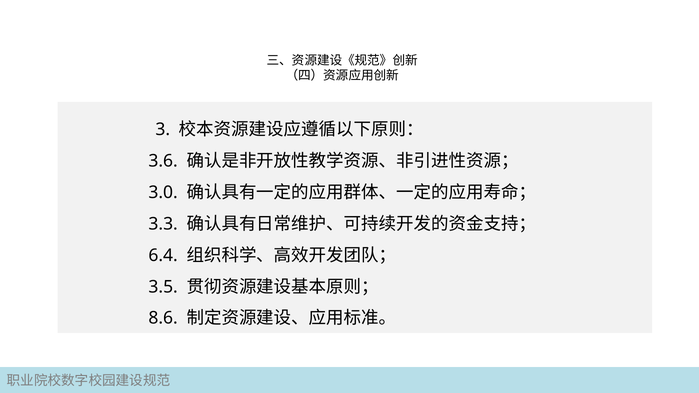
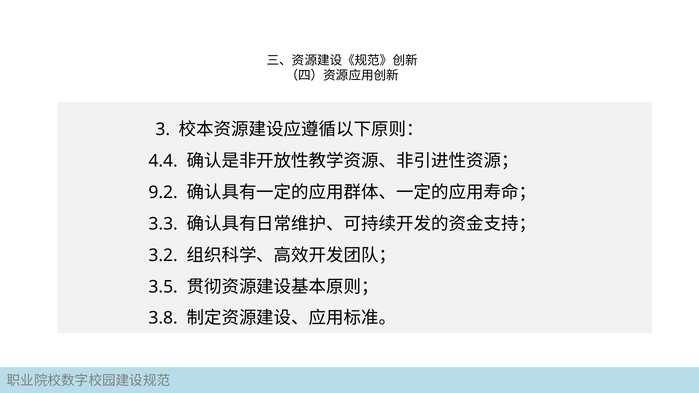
3.6: 3.6 -> 4.4 (163, 161)
3.0: 3.0 -> 9.2 (163, 193)
6.4: 6.4 -> 3.2 (163, 255)
8.6: 8.6 -> 3.8 (163, 318)
